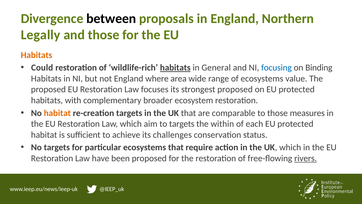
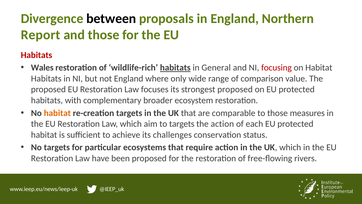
Legally: Legally -> Report (41, 35)
Habitats colour: orange -> red (37, 55)
Could: Could -> Wales (42, 68)
focusing colour: blue -> red (276, 68)
on Binding: Binding -> Habitat (319, 68)
area: area -> only (179, 78)
of ecosystems: ecosystems -> comparison (262, 78)
the within: within -> action (222, 124)
rivers underline: present -> none (306, 158)
